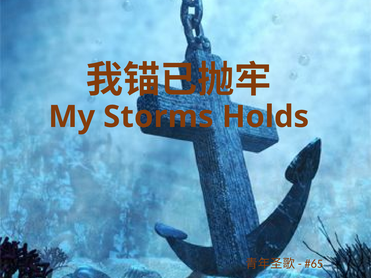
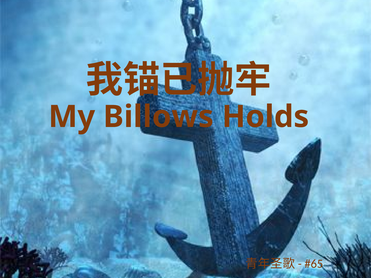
Storms: Storms -> Billows (158, 117)
